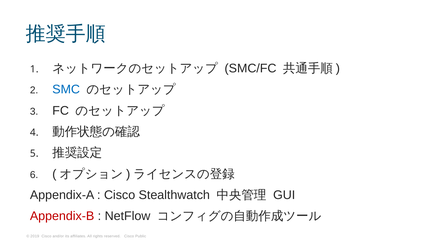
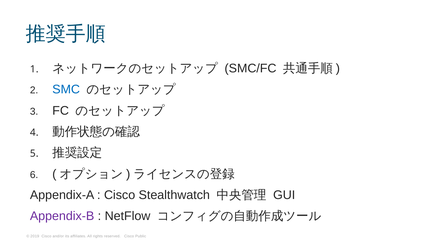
Appendix-B colour: red -> purple (62, 216)
